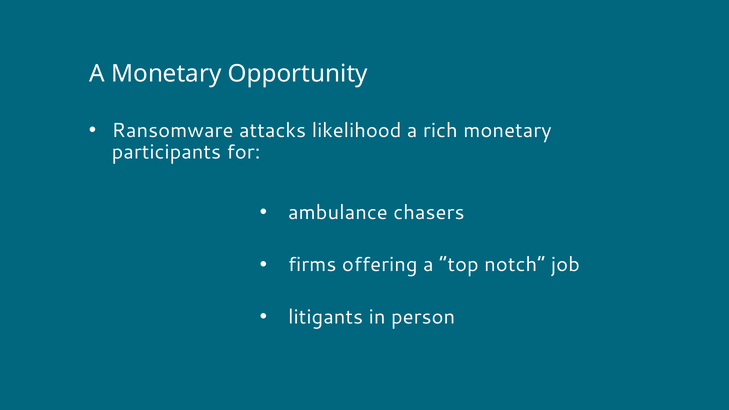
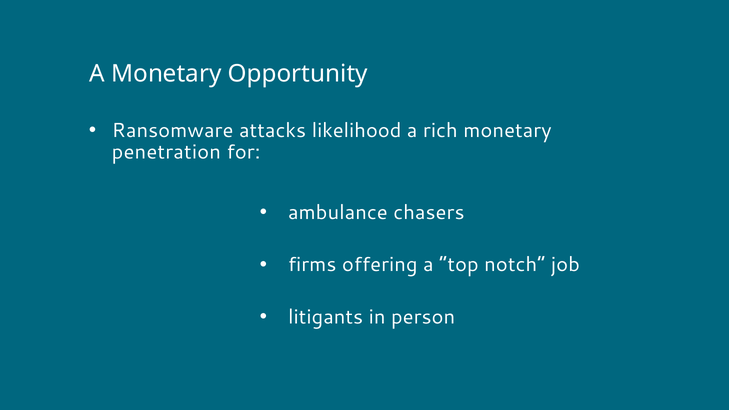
participants: participants -> penetration (166, 152)
